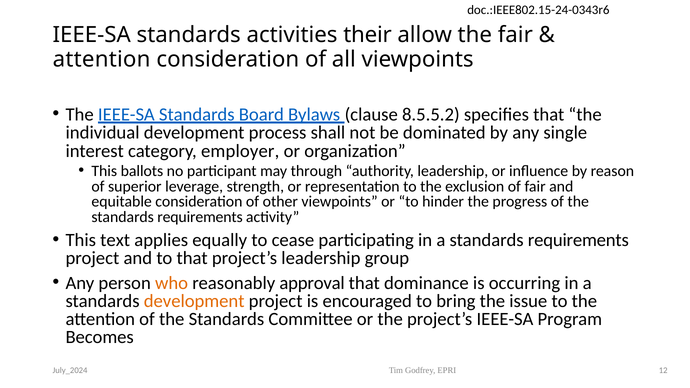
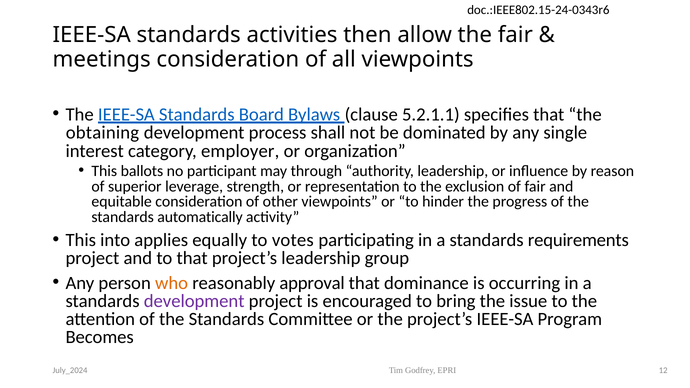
their: their -> then (367, 35)
attention: attention -> meetings (102, 59)
8.5.5.2: 8.5.5.2 -> 5.2.1.1 (431, 115)
individual: individual -> obtaining (102, 133)
requirements: requirements -> automatically (200, 217)
text: text -> into (115, 240)
cease: cease -> votes (293, 240)
development colour: orange -> purple (194, 301)
